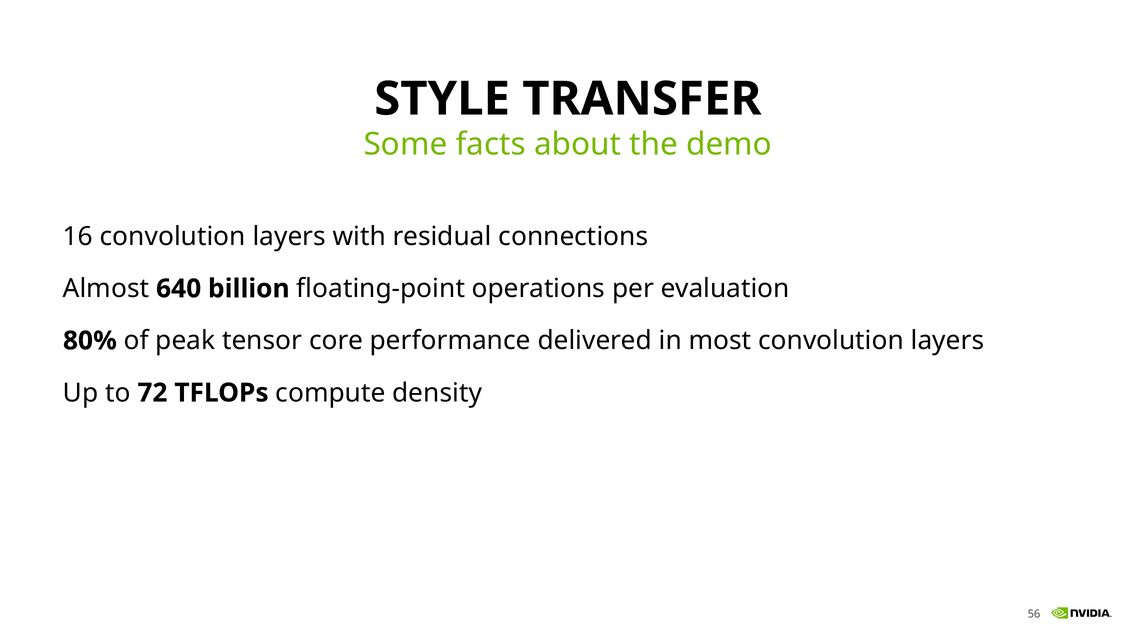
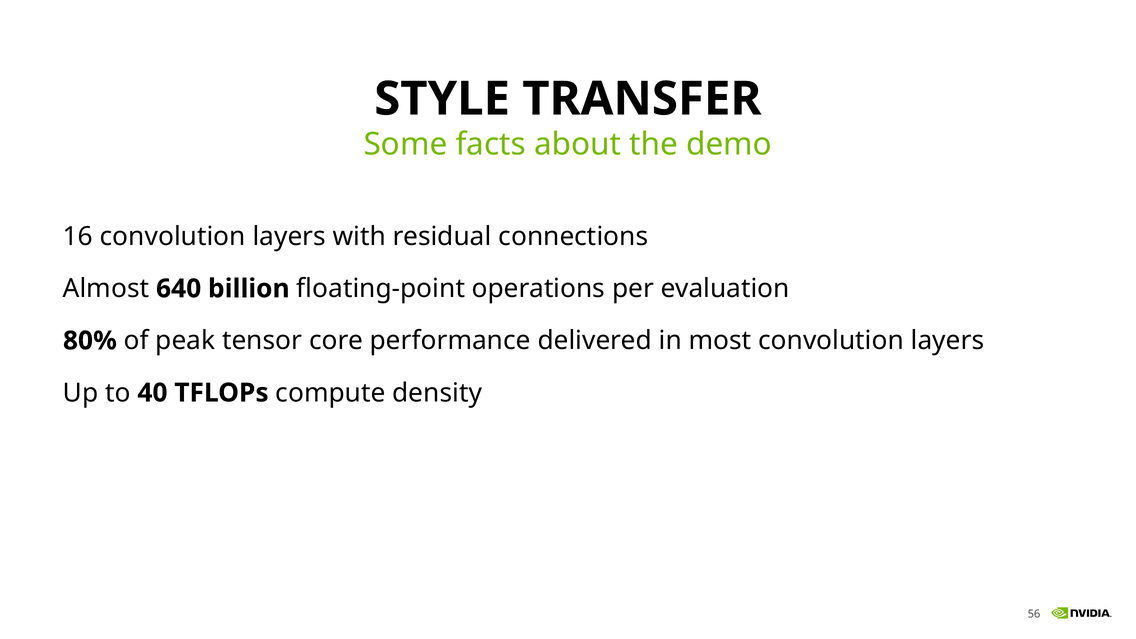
72: 72 -> 40 (152, 393)
